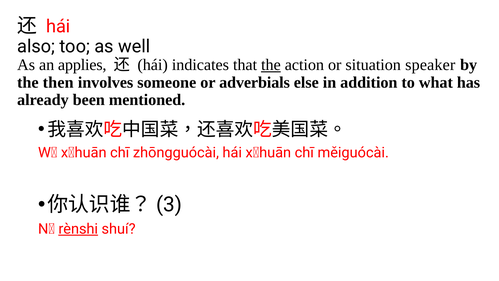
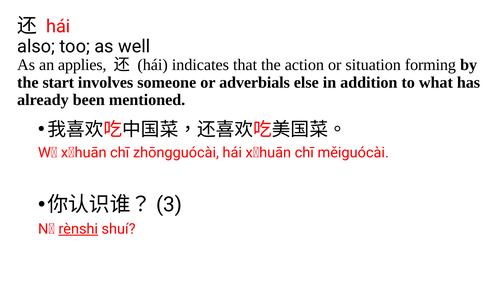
the underline: present -> none (271, 65)
speaker: speaker -> forming (430, 65)
then: then -> start (58, 82)
